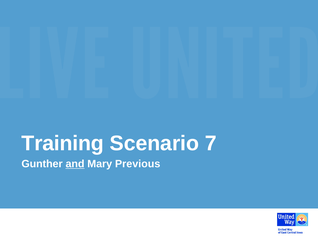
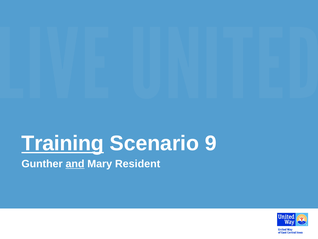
Training underline: none -> present (63, 143)
7: 7 -> 9 (211, 143)
Previous: Previous -> Resident (138, 164)
